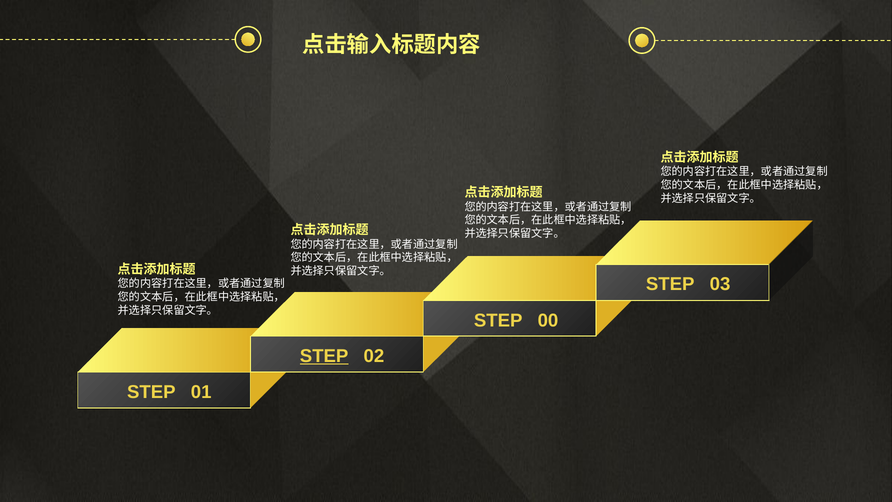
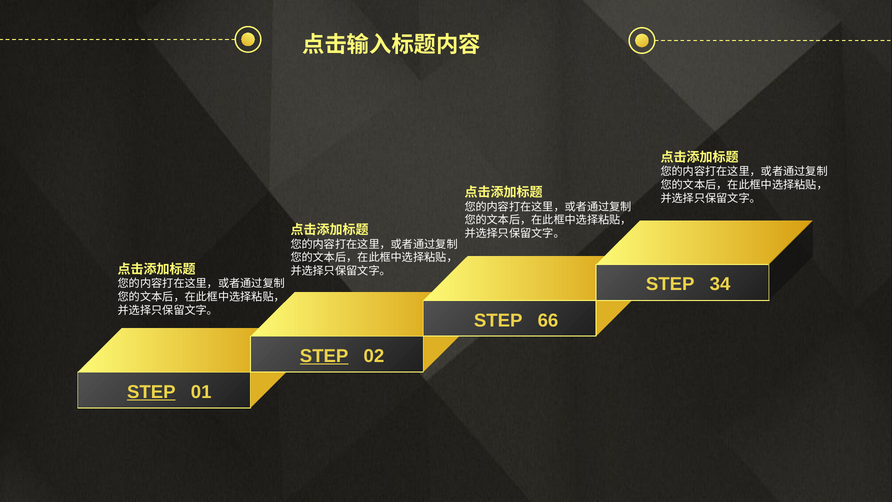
03: 03 -> 34 (720, 284)
00: 00 -> 66 (548, 320)
STEP underline: none -> present (151, 392)
